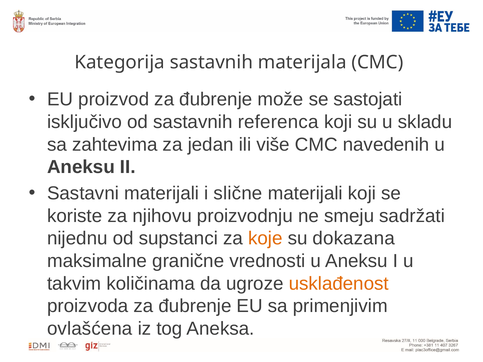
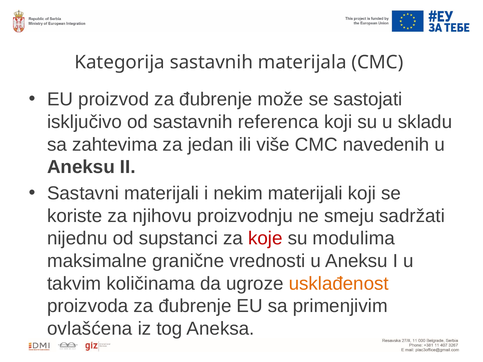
slične: slične -> nekim (238, 194)
koje colour: orange -> red (265, 239)
dokazana: dokazana -> modulima (354, 239)
